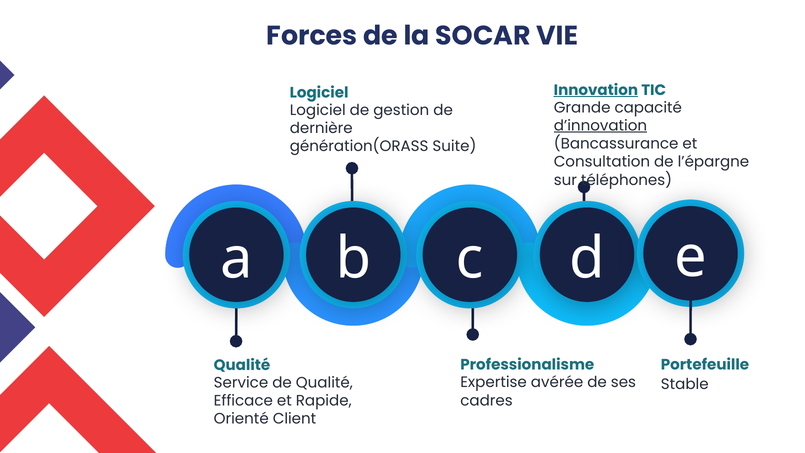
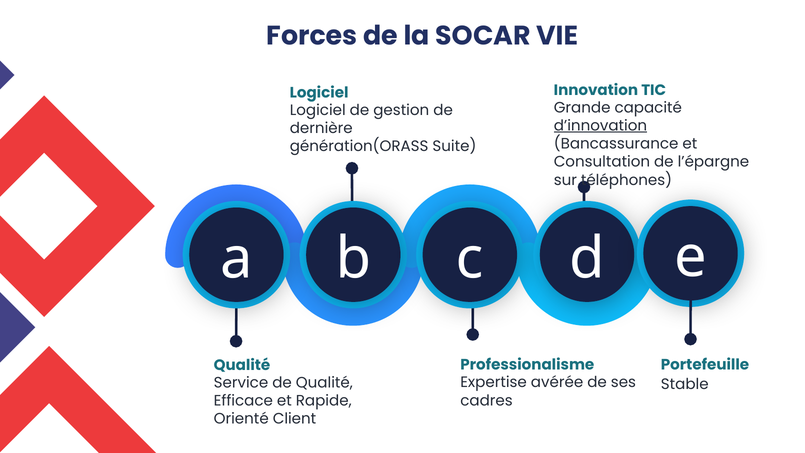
Innovation underline: present -> none (596, 90)
